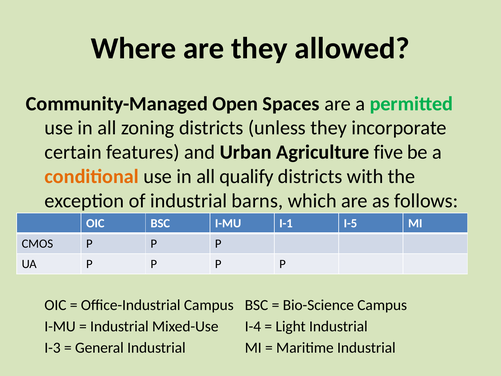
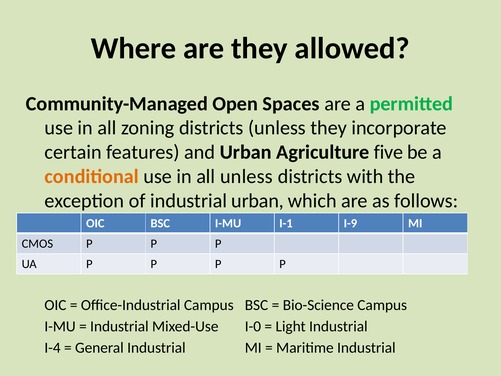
all qualify: qualify -> unless (246, 176)
industrial barns: barns -> urban (258, 201)
I-5: I-5 -> I-9 (350, 223)
I-4: I-4 -> I-0 (253, 326)
I-3: I-3 -> I-4 (52, 348)
